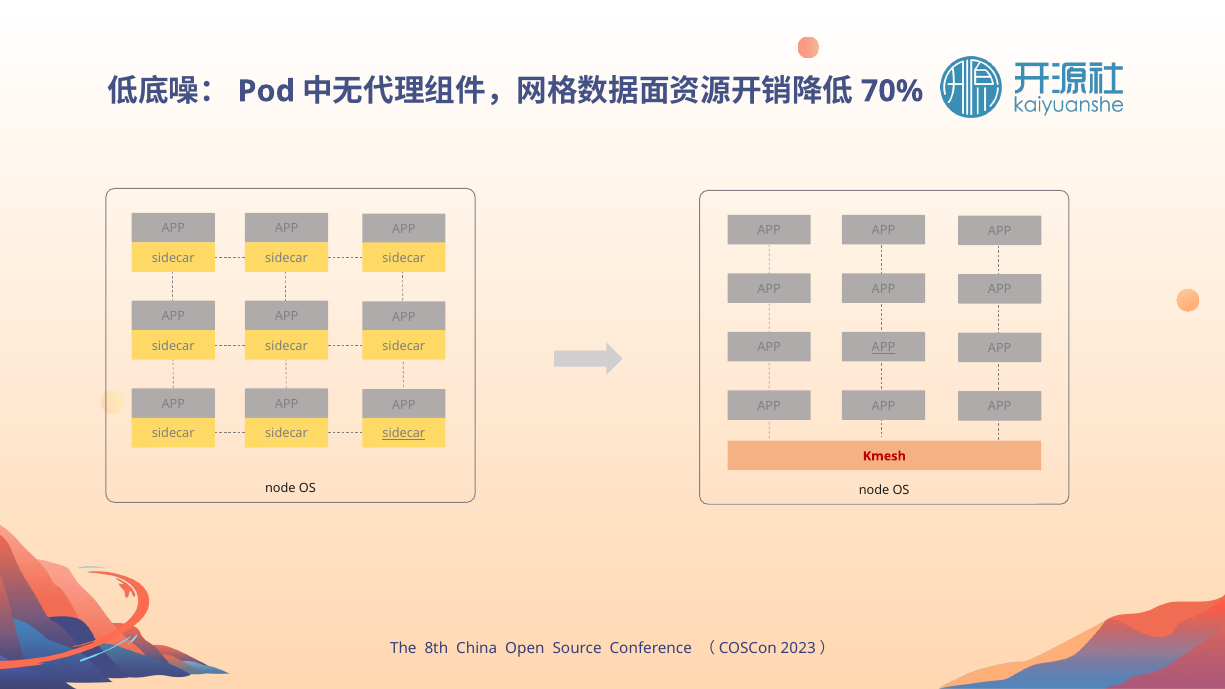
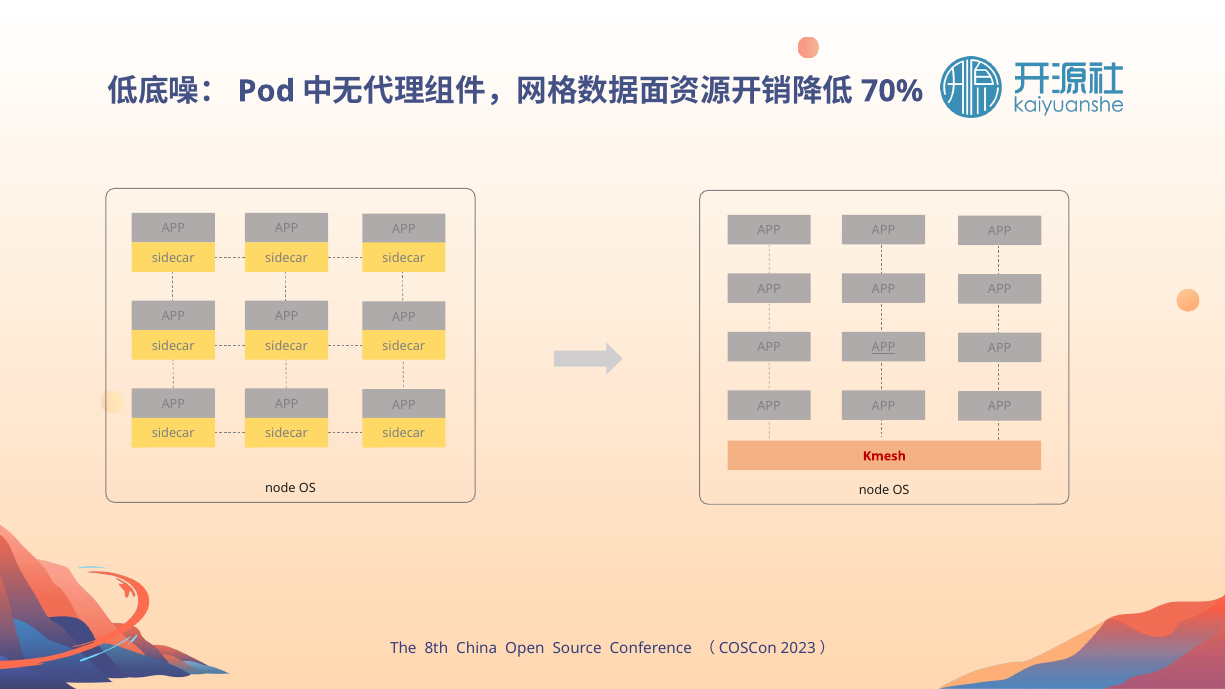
sidecar underline: present -> none (404, 434)
